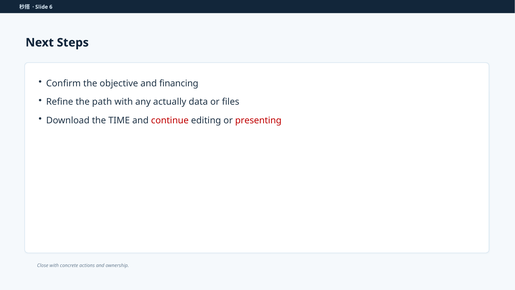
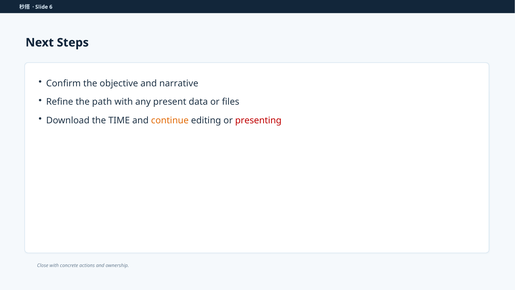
financing: financing -> narrative (179, 83)
actually: actually -> present (170, 102)
continue colour: red -> orange (170, 120)
